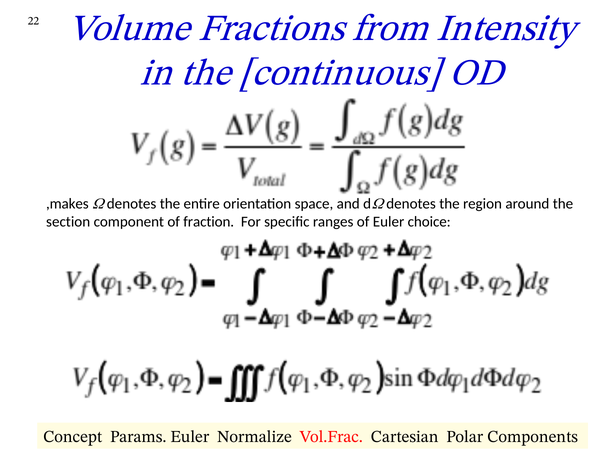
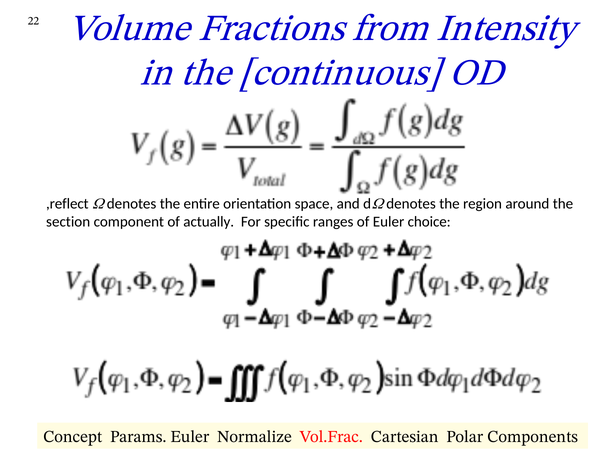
,makes: ,makes -> ,reflect (67, 204)
fraction: fraction -> actually (209, 222)
